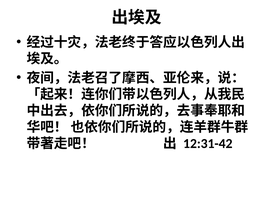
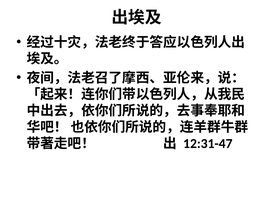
12:31-42: 12:31-42 -> 12:31-47 (208, 143)
